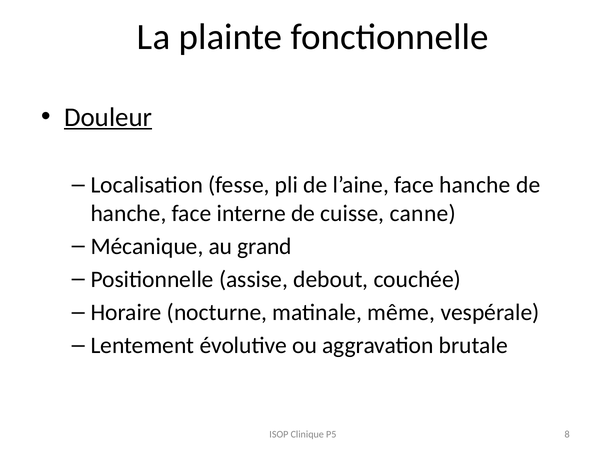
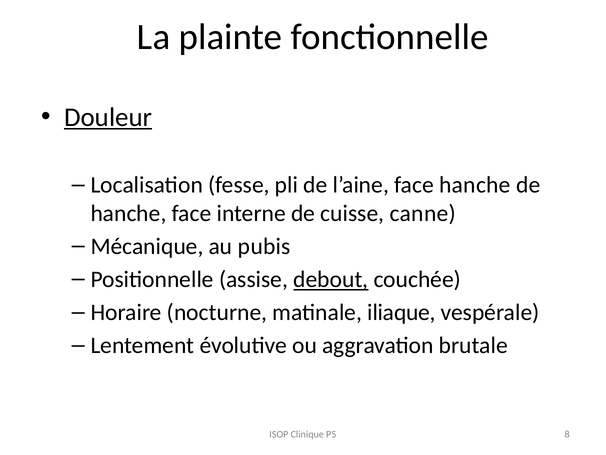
grand: grand -> pubis (264, 246)
debout underline: none -> present (331, 279)
même: même -> iliaque (402, 312)
